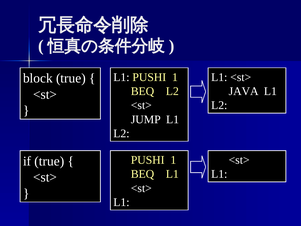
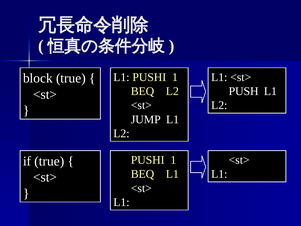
JAVA: JAVA -> PUSH (244, 91)
